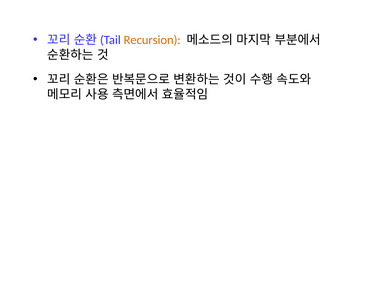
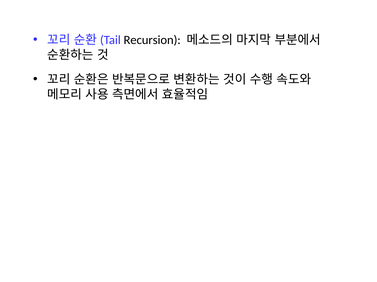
Recursion colour: orange -> black (152, 40)
